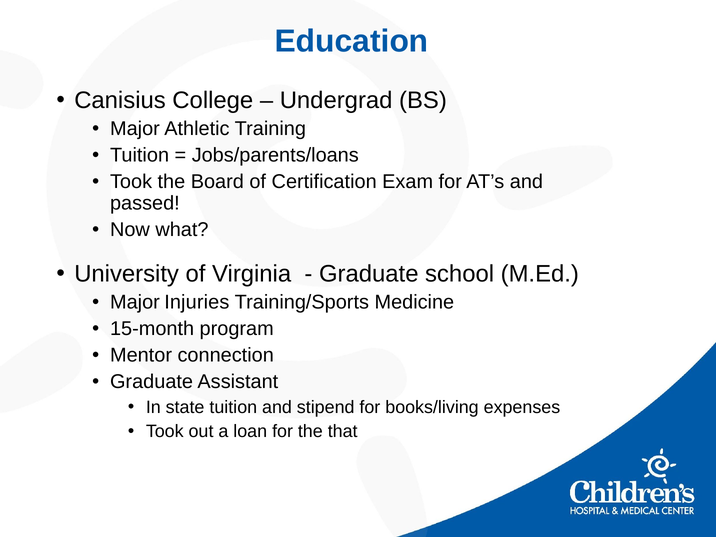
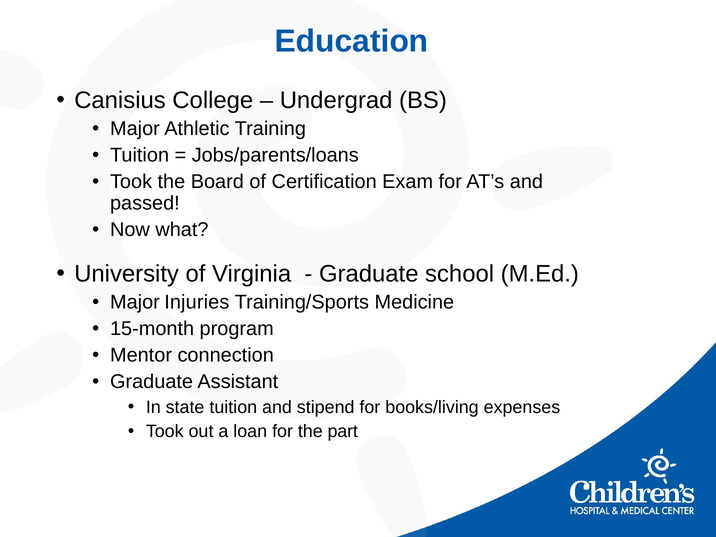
that: that -> part (343, 431)
